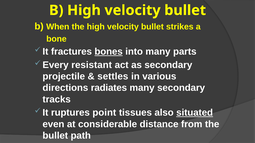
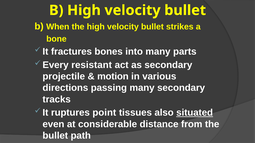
bones underline: present -> none (109, 52)
settles: settles -> motion (113, 77)
radiates: radiates -> passing (109, 88)
